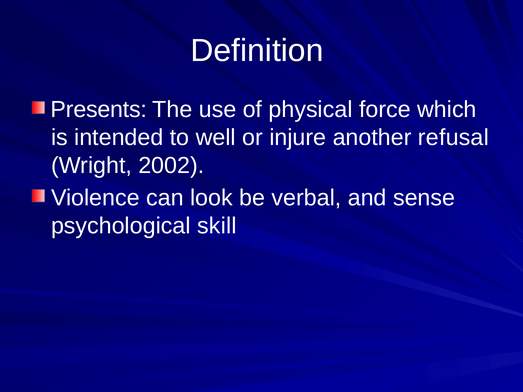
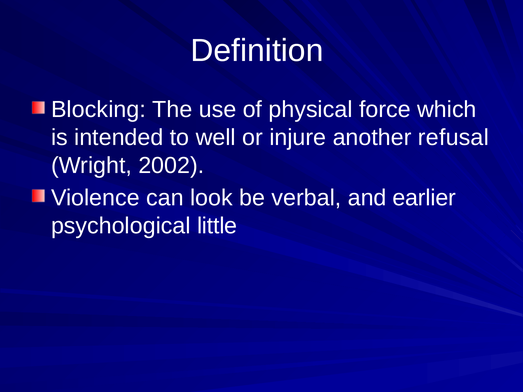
Presents: Presents -> Blocking (99, 110)
sense: sense -> earlier (424, 198)
skill: skill -> little (217, 226)
